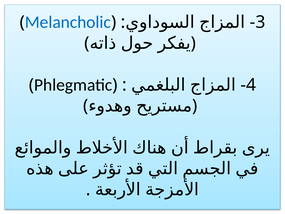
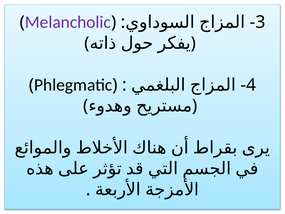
Melancholic colour: blue -> purple (68, 22)
